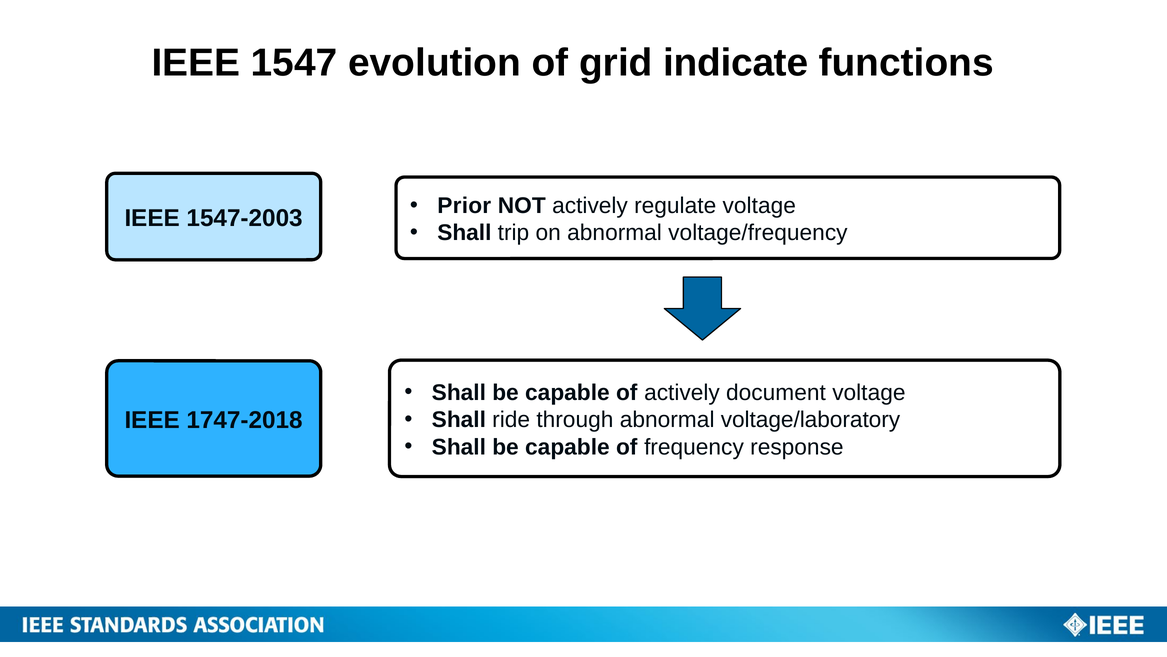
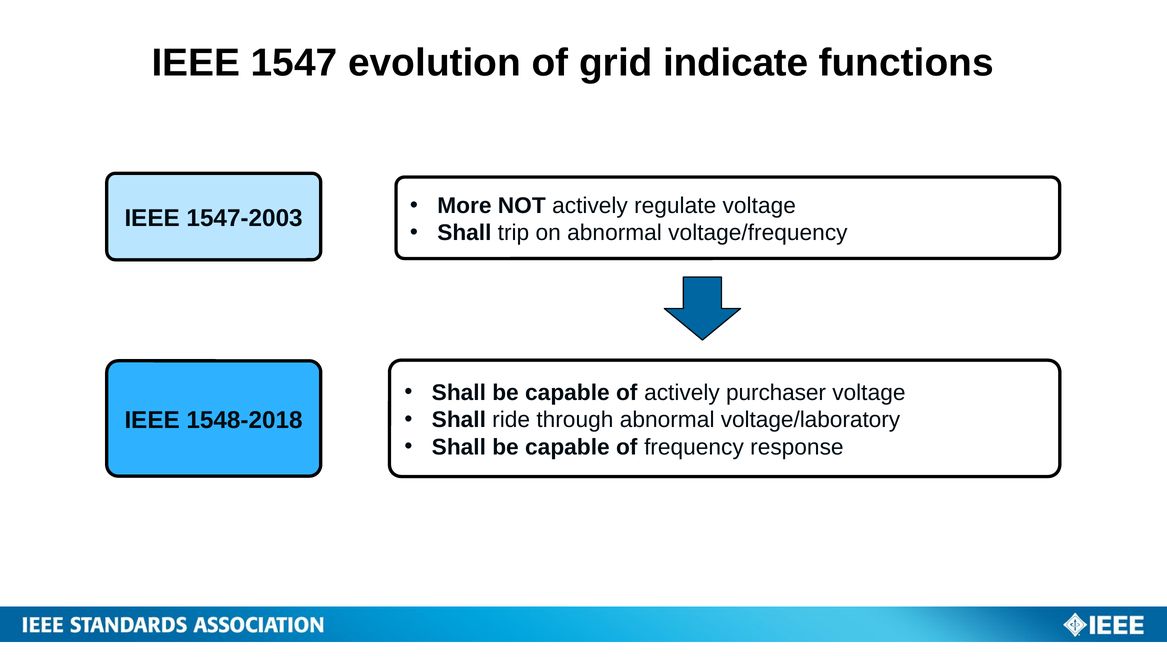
Prior: Prior -> More (464, 206)
document: document -> purchaser (776, 392)
1747-2018: 1747-2018 -> 1548-2018 (245, 420)
